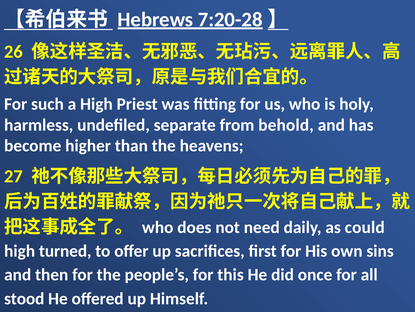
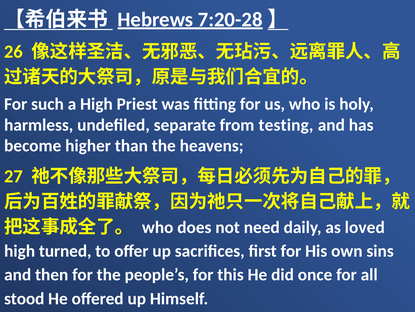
behold: behold -> testing (286, 125)
could: could -> loved (365, 227)
